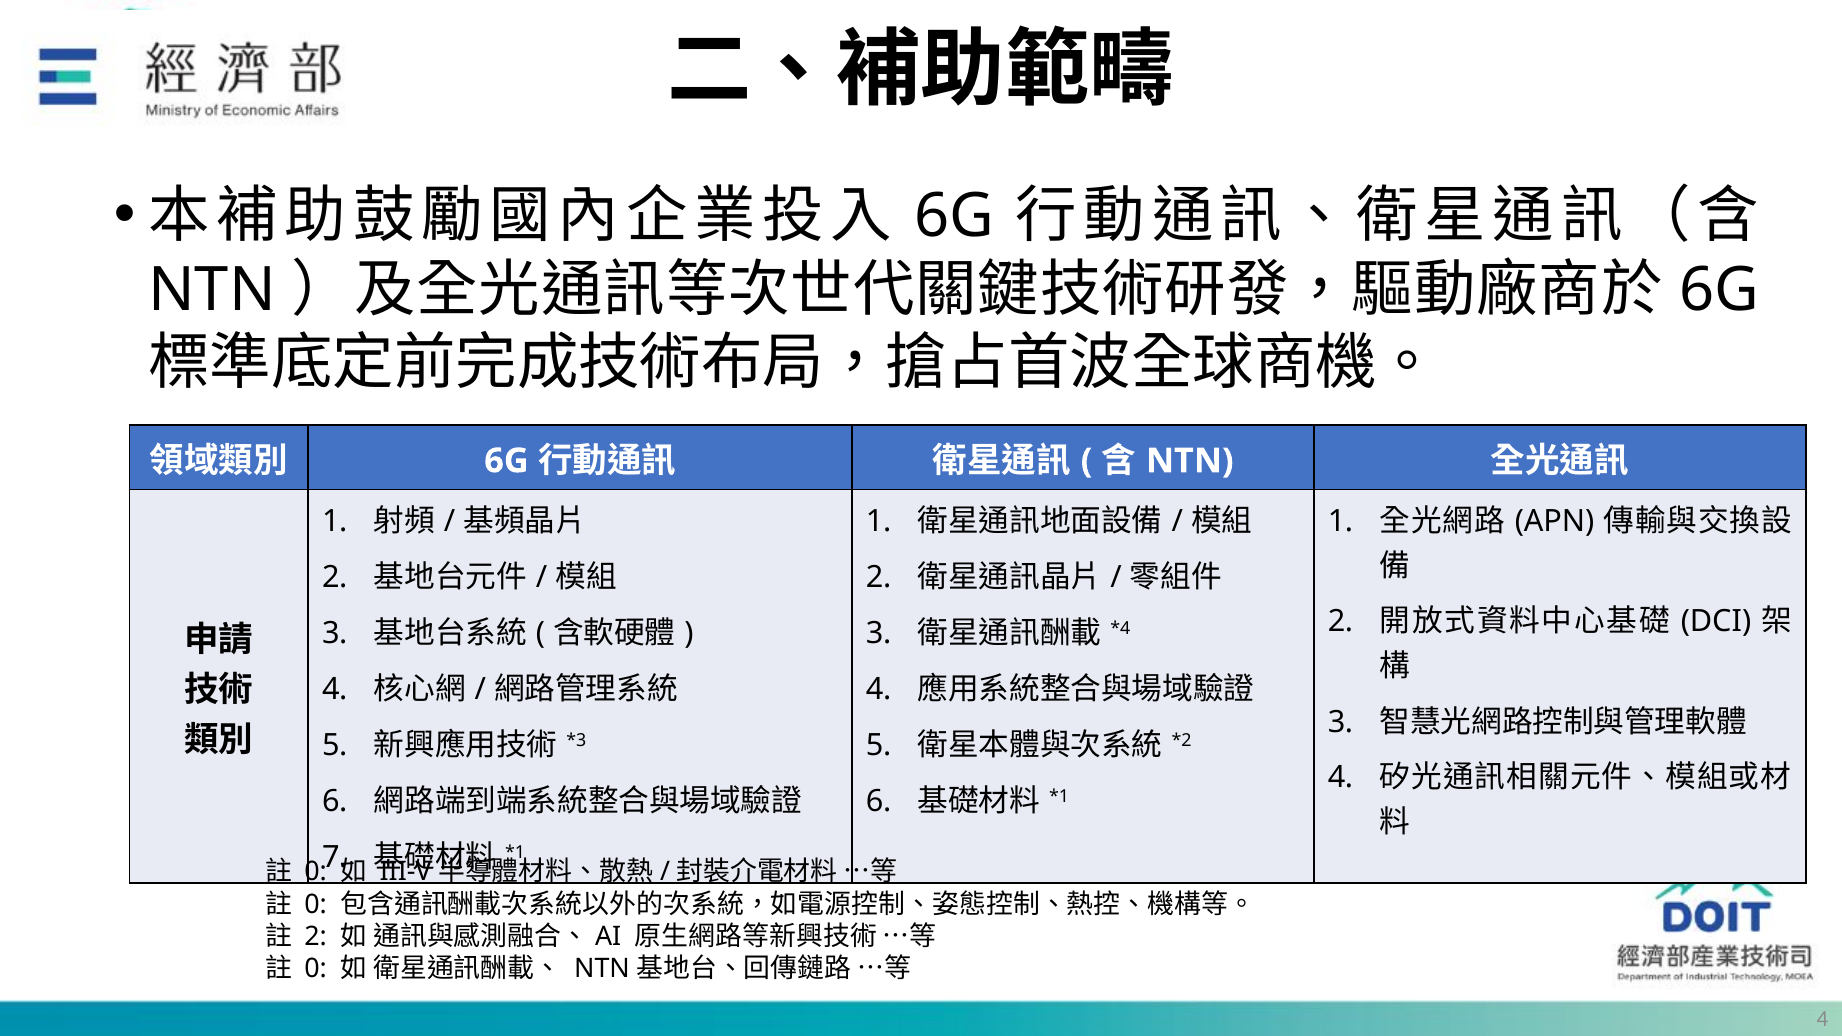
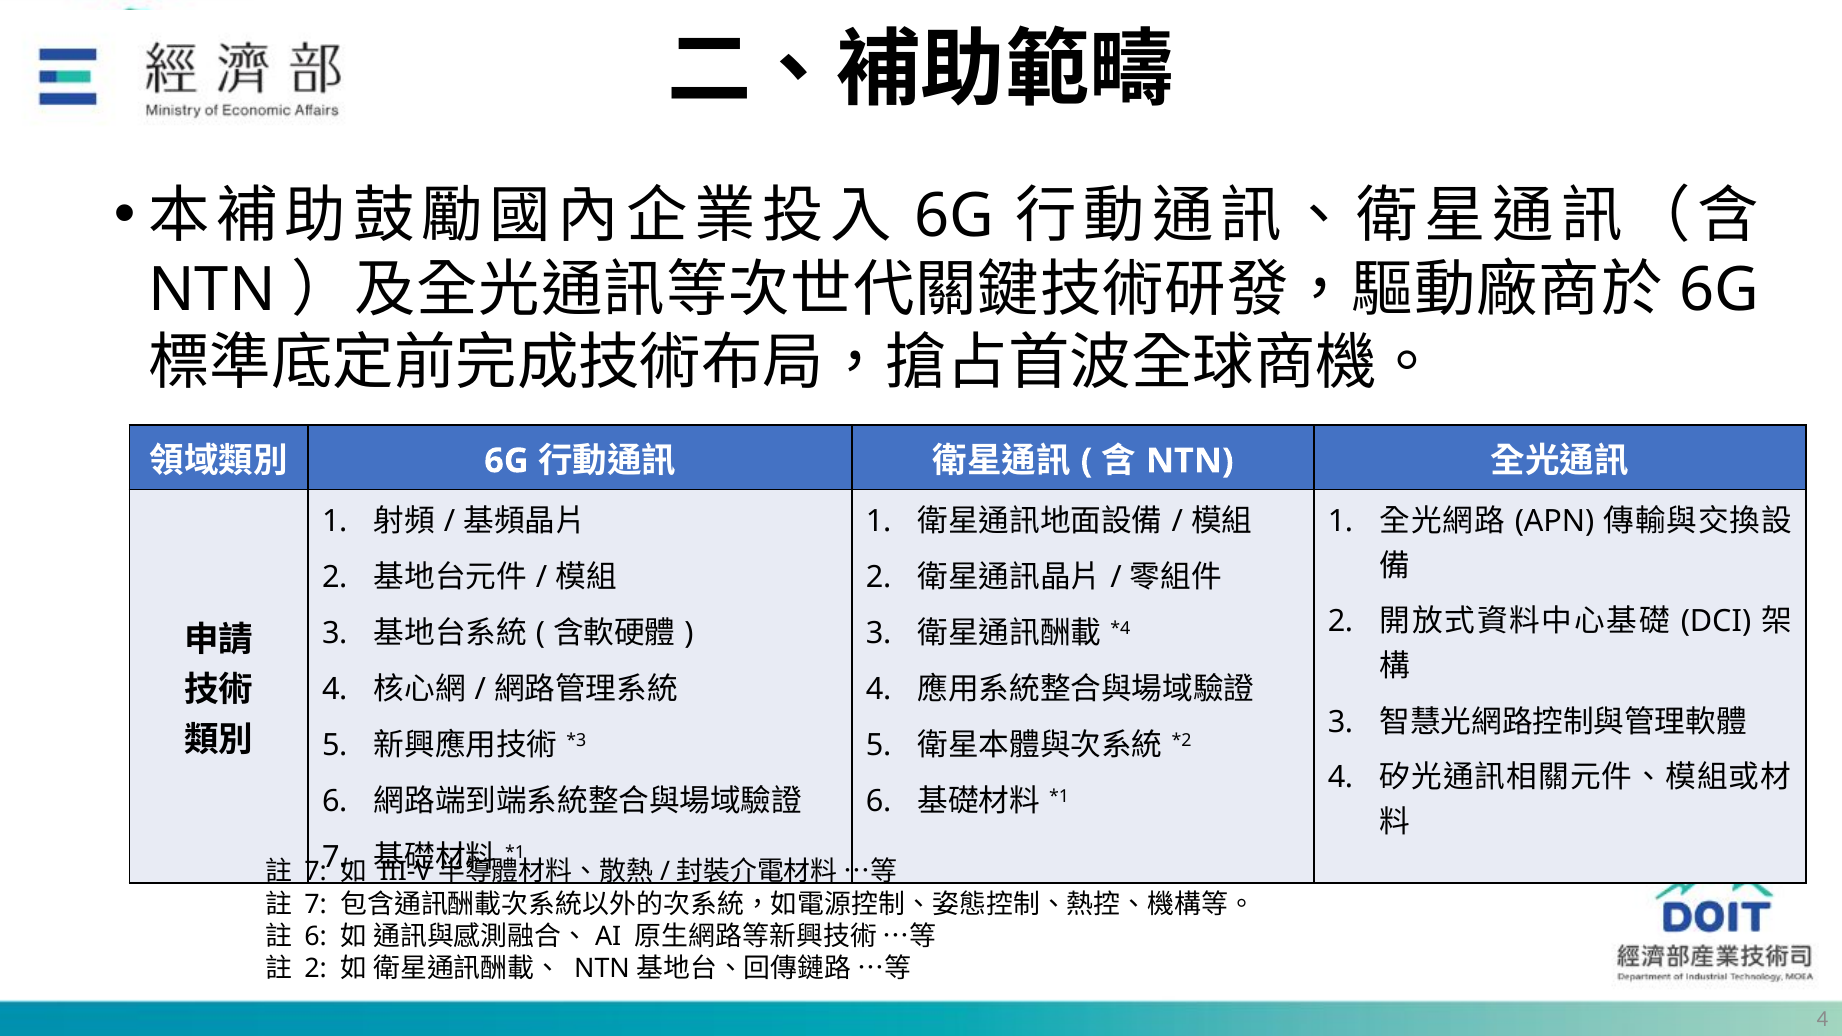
0: 0 -> 7 (316, 872)
0: 0 -> 7 (316, 904)
2: 2 -> 6 (316, 937)
0: 0 -> 2 (316, 969)
